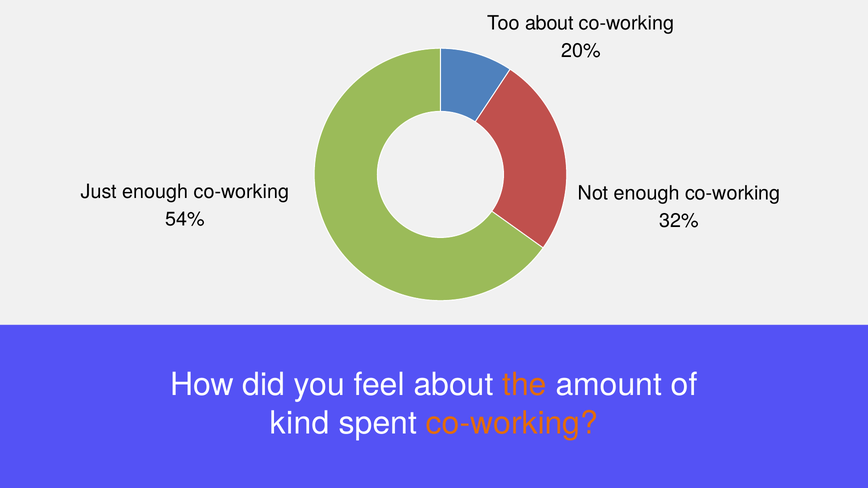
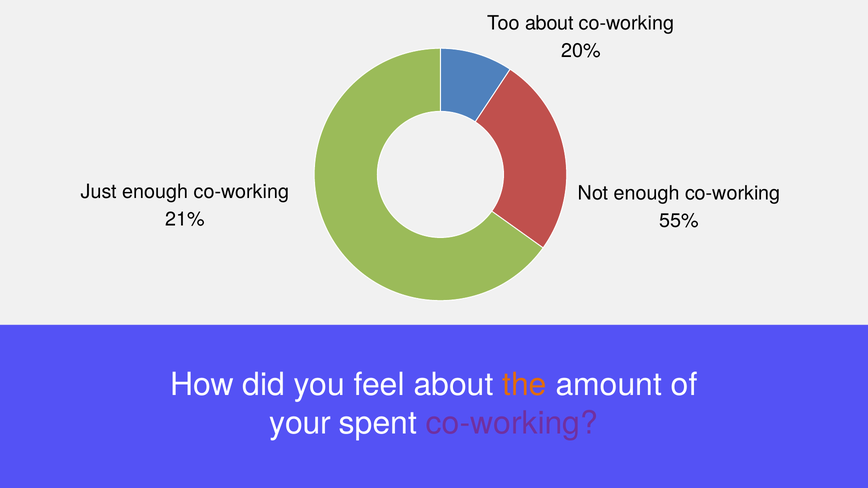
54%: 54% -> 21% (185, 219)
32%: 32% -> 55% (679, 221)
kind: kind -> your (300, 423)
co-working colour: orange -> purple (512, 423)
